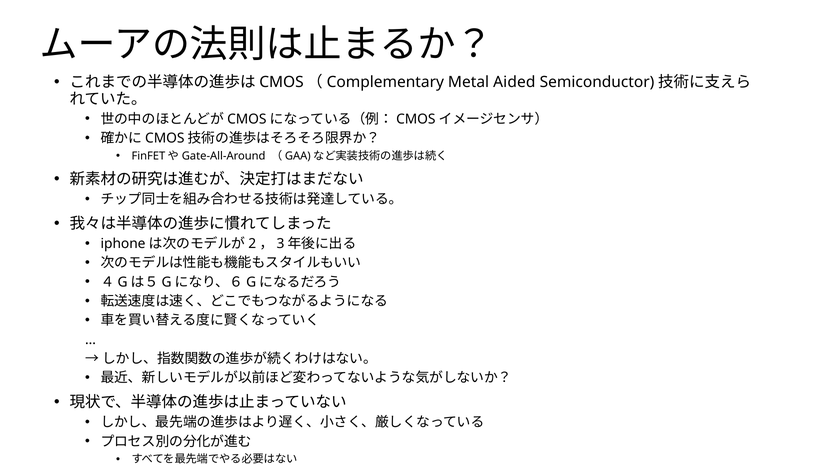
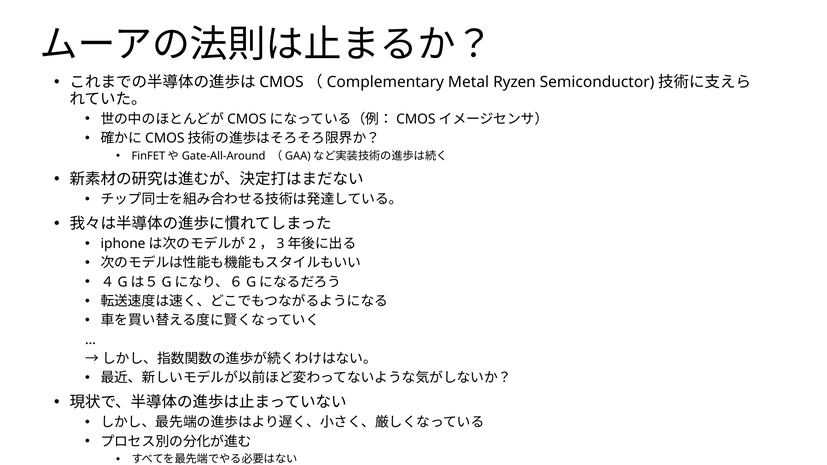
Aided: Aided -> Ryzen (514, 82)
